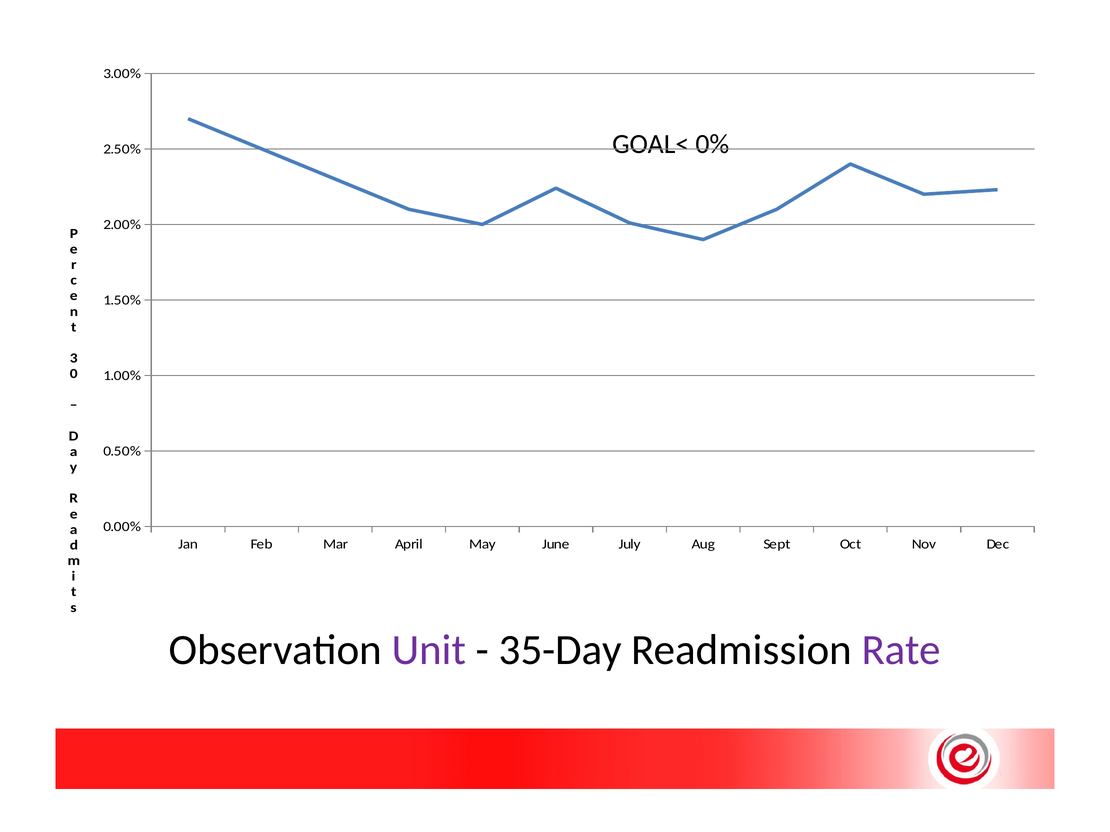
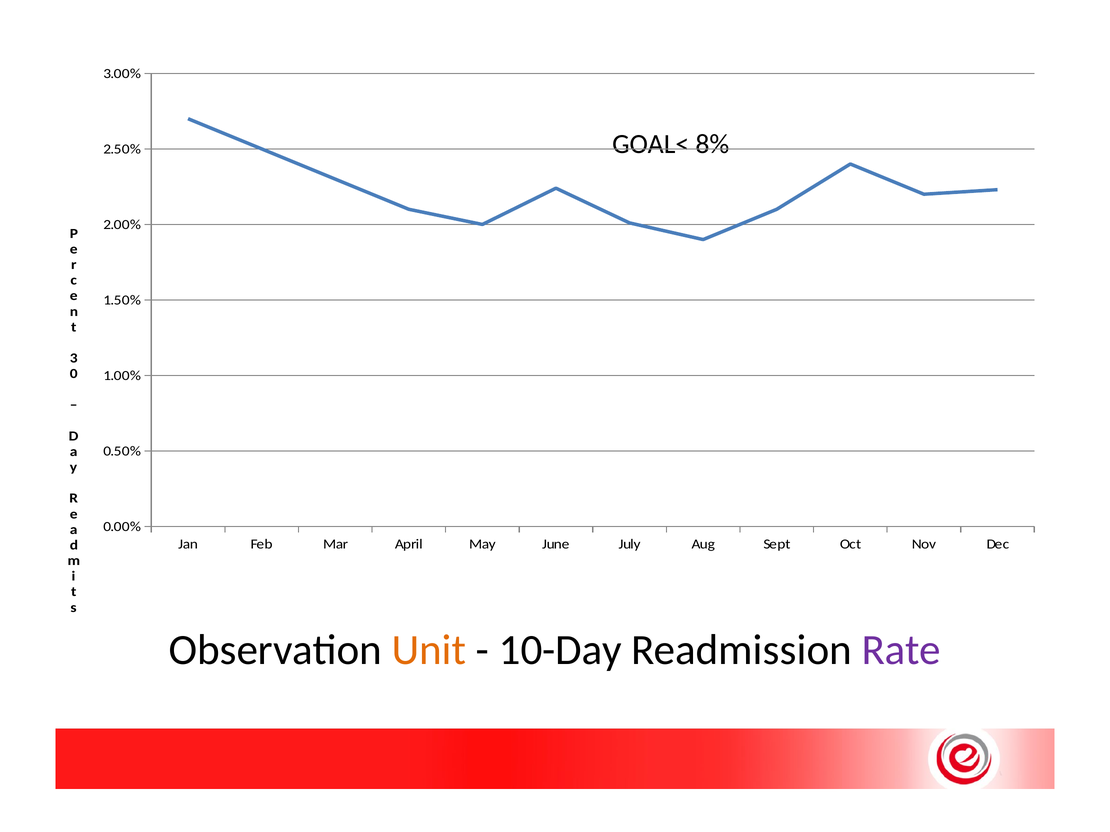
0%: 0% -> 8% (712, 144)
Unit colour: purple -> orange (429, 650)
35-Day: 35-Day -> 10-Day (560, 650)
